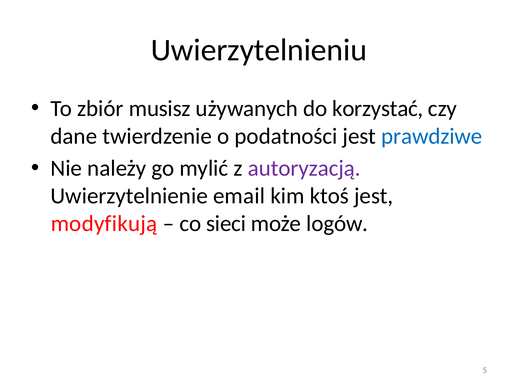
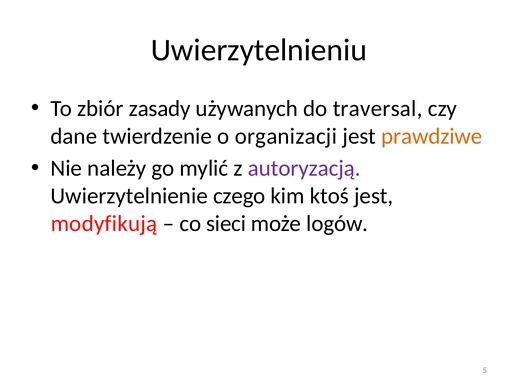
musisz: musisz -> zasady (160, 109)
korzystać: korzystać -> traversal (378, 109)
podatności: podatności -> organizacji (286, 136)
prawdziwe colour: blue -> orange (432, 136)
email: email -> czego (239, 196)
